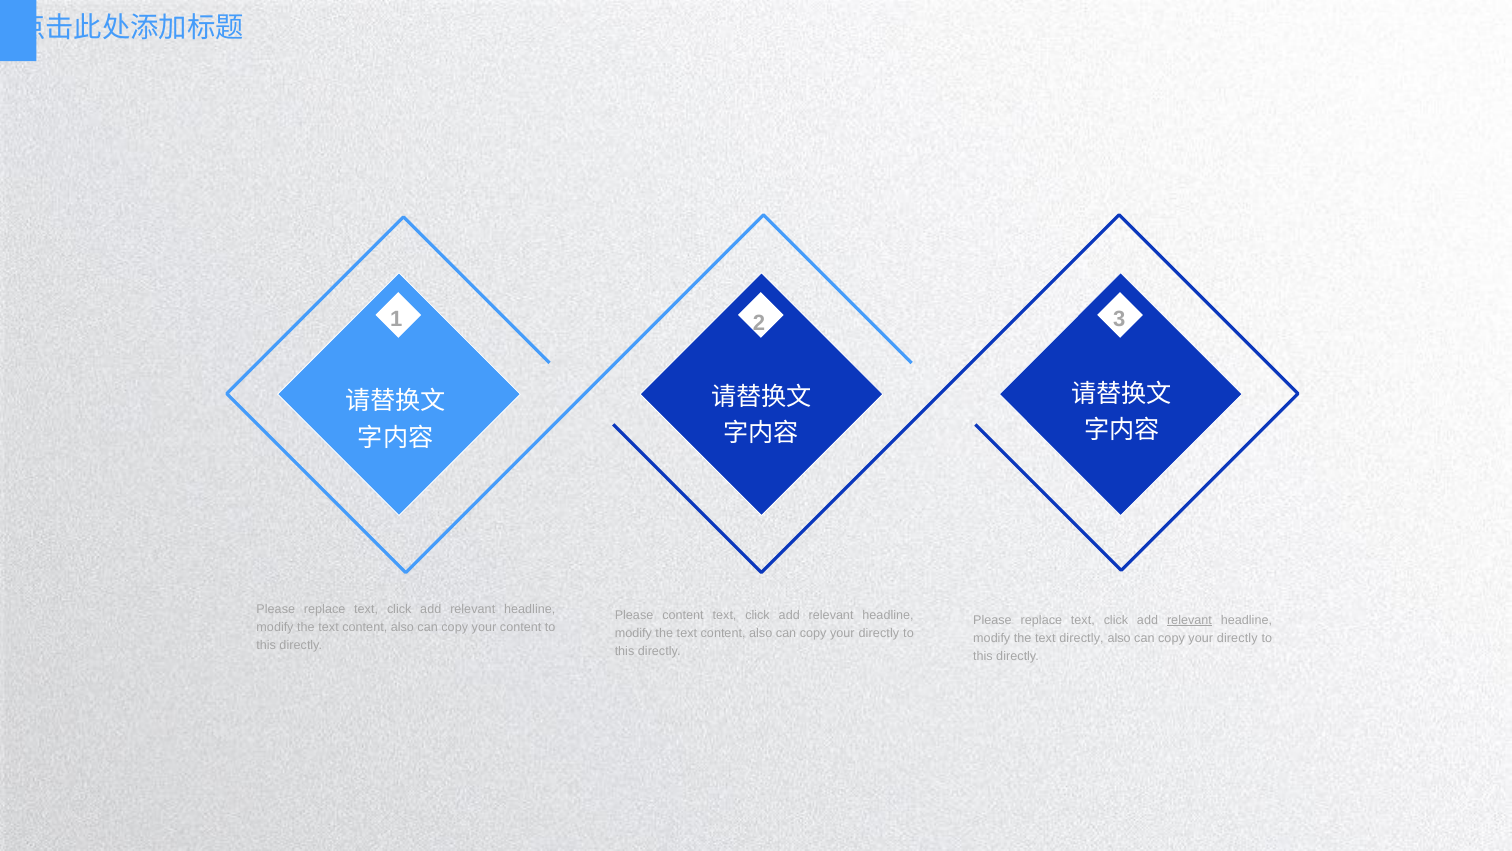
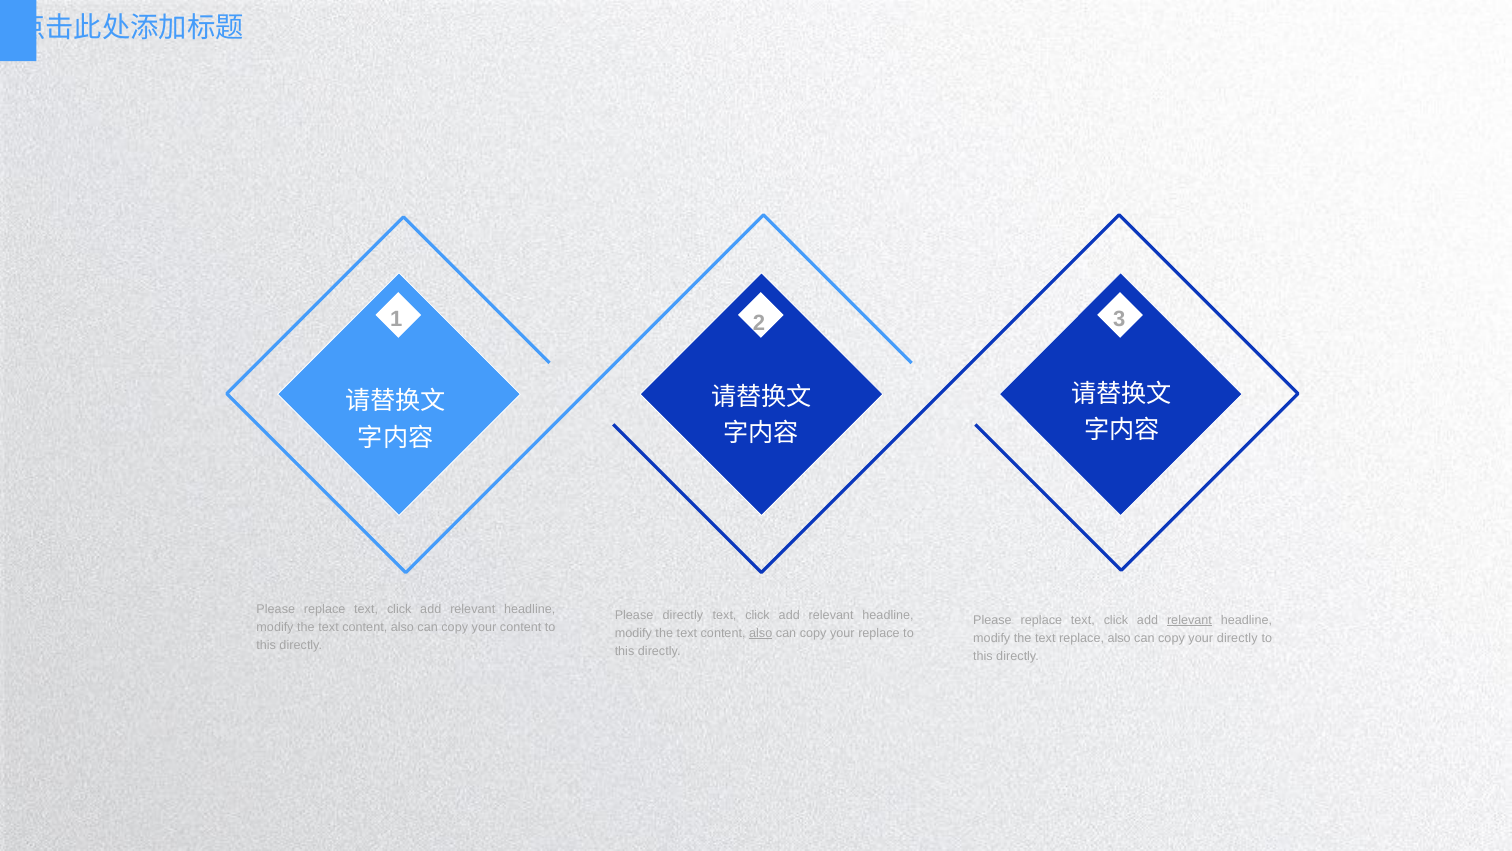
Please content: content -> directly (683, 615)
also underline: none -> present (761, 633)
directly: directly -> replace (879, 633)
text directly: directly -> replace (1082, 638)
